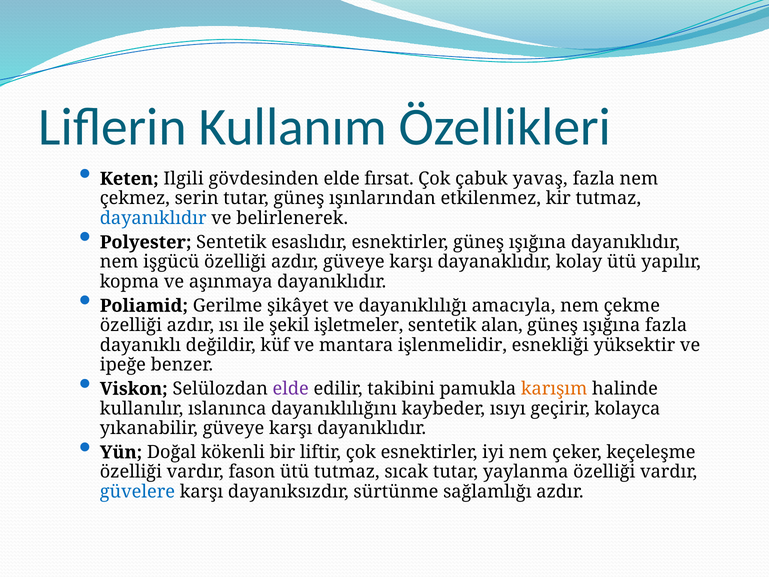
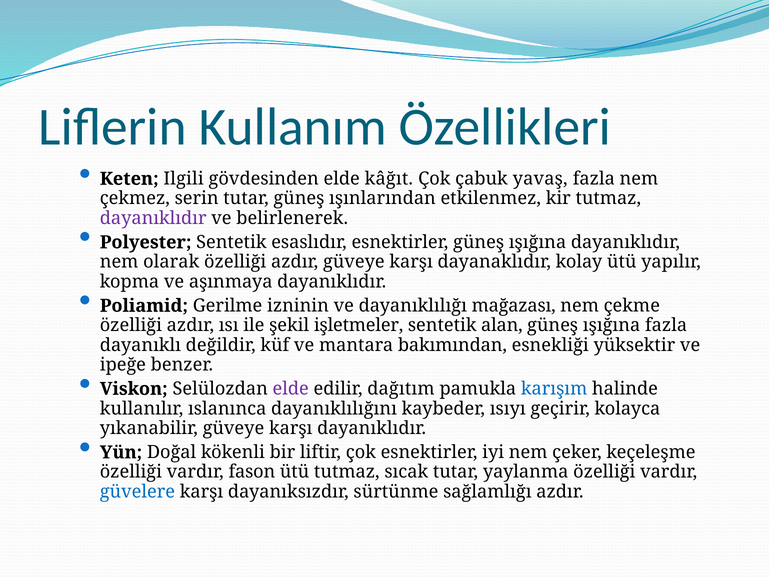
fırsat: fırsat -> kâğıt (389, 179)
dayanıklıdır colour: blue -> purple (153, 218)
işgücü: işgücü -> olarak (171, 262)
şikâyet: şikâyet -> izninin (298, 306)
amacıyla: amacıyla -> mağazası (514, 306)
işlenmelidir: işlenmelidir -> bakımından (452, 345)
takibini: takibini -> dağıtım (401, 389)
karışım colour: orange -> blue (554, 389)
